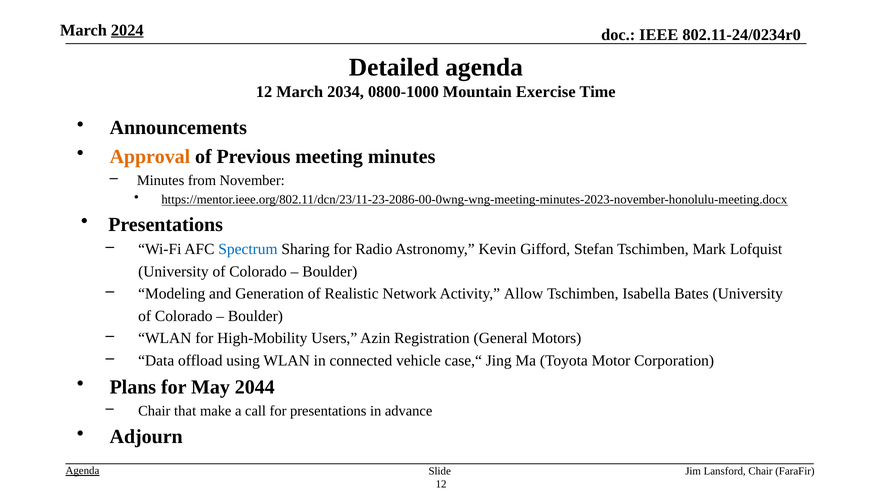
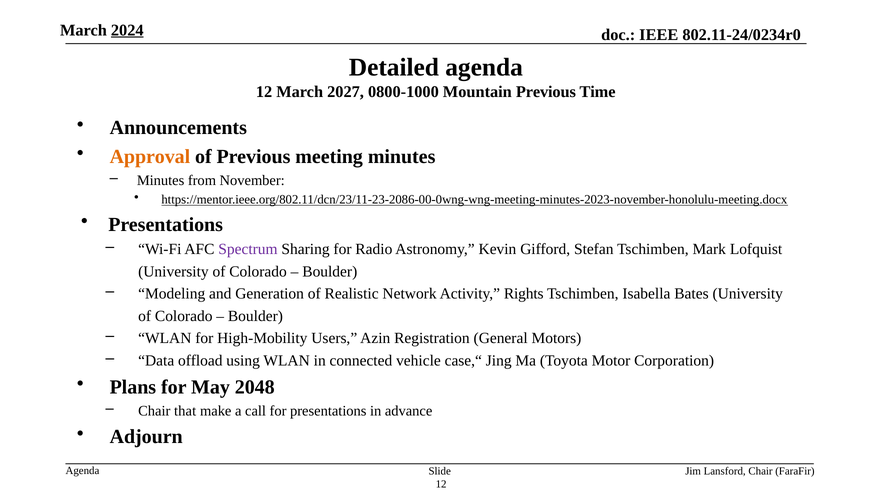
2034: 2034 -> 2027 (346, 92)
Mountain Exercise: Exercise -> Previous (546, 92)
Spectrum colour: blue -> purple (248, 249)
Allow: Allow -> Rights (524, 294)
2044: 2044 -> 2048 (255, 387)
Agenda underline: present -> none (82, 470)
